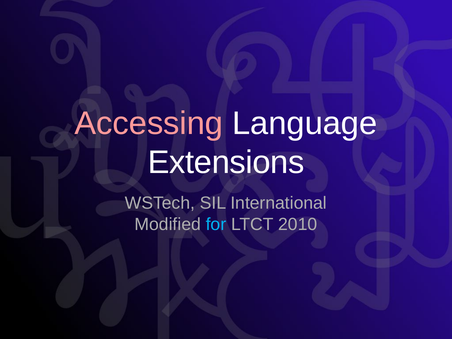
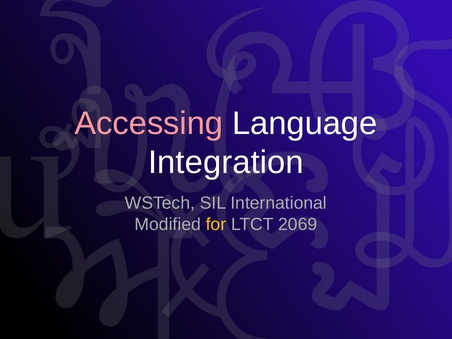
Extensions: Extensions -> Integration (226, 163)
for colour: light blue -> yellow (216, 224)
2010: 2010 -> 2069 (298, 224)
